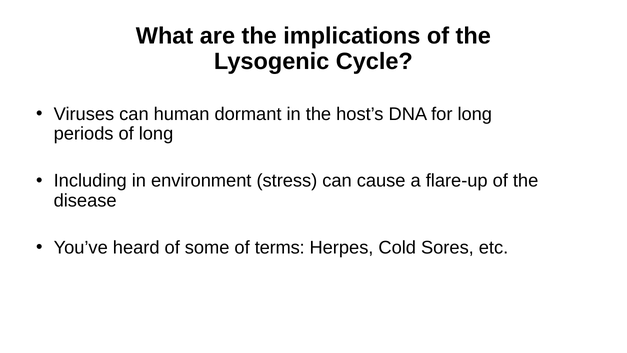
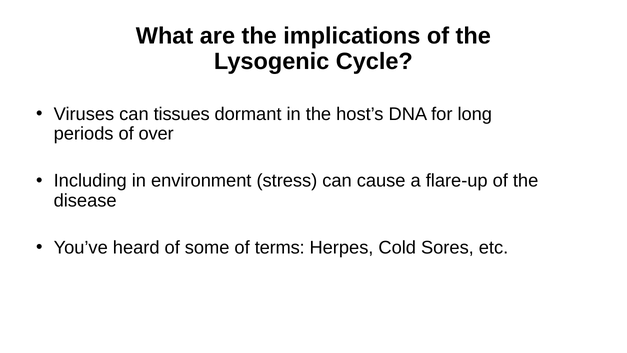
human: human -> tissues (182, 114)
of long: long -> over (156, 134)
